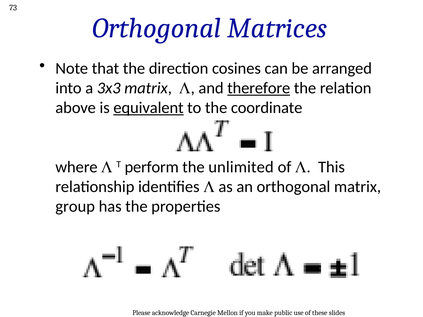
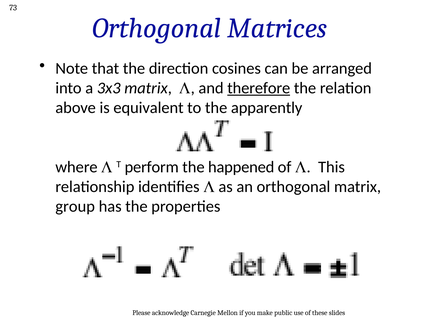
equivalent underline: present -> none (149, 108)
coordinate: coordinate -> apparently (267, 108)
unlimited: unlimited -> happened (241, 167)
